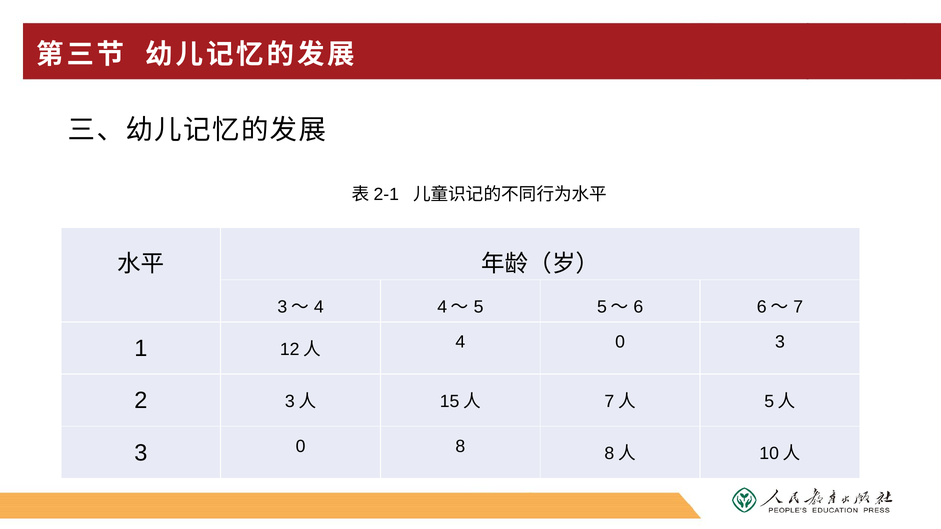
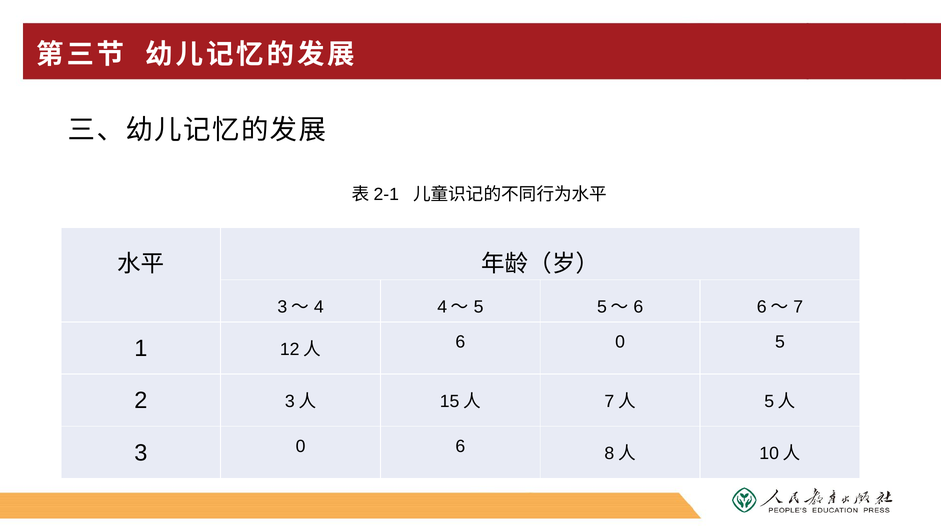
4: 4 -> 6 (460, 342)
0 3: 3 -> 5 (780, 342)
0 8: 8 -> 6 (460, 446)
